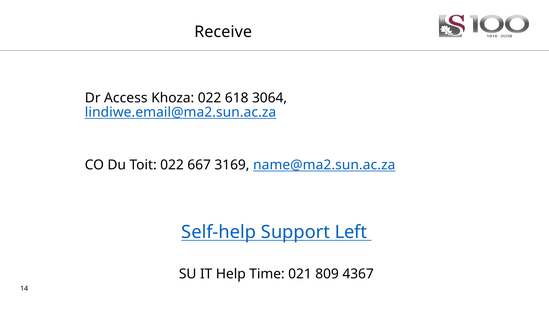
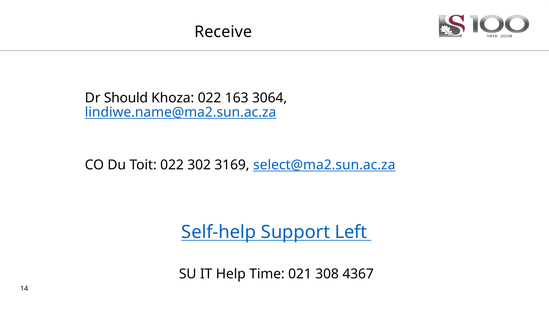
Access: Access -> Should (126, 98)
618: 618 -> 163 (237, 98)
lindiwe.email@ma2.sun.ac.za: lindiwe.email@ma2.sun.ac.za -> lindiwe.name@ma2.sun.ac.za (181, 112)
667: 667 -> 302 (199, 165)
name@ma2.sun.ac.za: name@ma2.sun.ac.za -> select@ma2.sun.ac.za (324, 165)
809: 809 -> 308 (327, 274)
